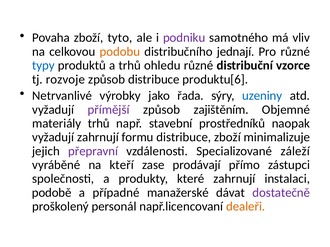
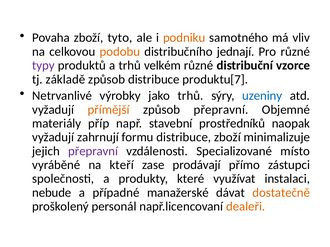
podniku colour: purple -> orange (184, 38)
typy colour: blue -> purple (43, 66)
ohledu: ohledu -> velkém (162, 66)
rozvoje: rozvoje -> základě (65, 79)
produktu[6: produktu[6 -> produktu[7 (215, 79)
jako řada: řada -> trhů (190, 96)
přímější colour: purple -> orange (109, 110)
způsob zajištěním: zajištěním -> přepravní (221, 110)
materiály trhů: trhů -> příp (99, 124)
záleží: záleží -> místo (295, 151)
které zahrnují: zahrnují -> využívat (234, 179)
podobě: podobě -> nebude (52, 193)
dostatečně colour: purple -> orange (281, 193)
